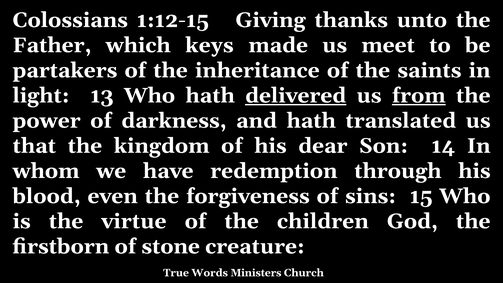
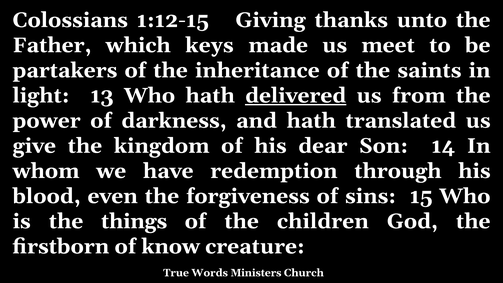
from underline: present -> none (419, 96)
that: that -> give (34, 146)
virtue: virtue -> things (134, 221)
stone: stone -> know (171, 246)
